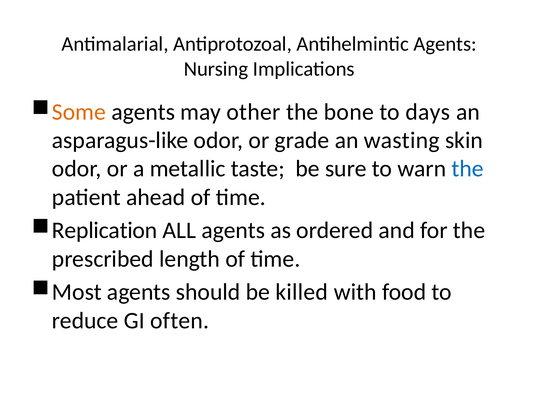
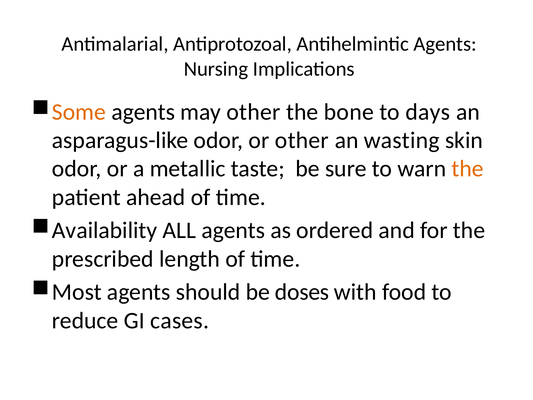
or grade: grade -> other (302, 140)
the colour: blue -> orange (468, 169)
Replication: Replication -> Availability (105, 230)
killed: killed -> doses (302, 292)
often: often -> cases (180, 320)
